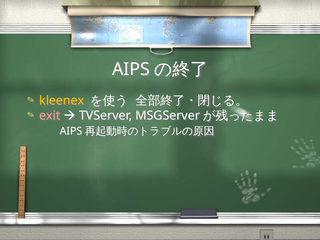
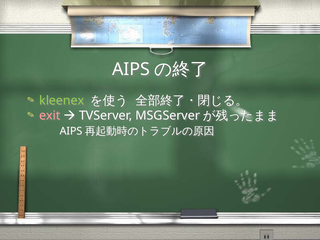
kleenex colour: yellow -> light green (62, 101)
